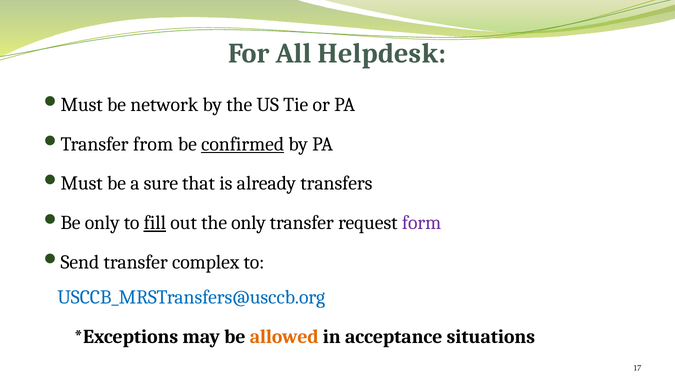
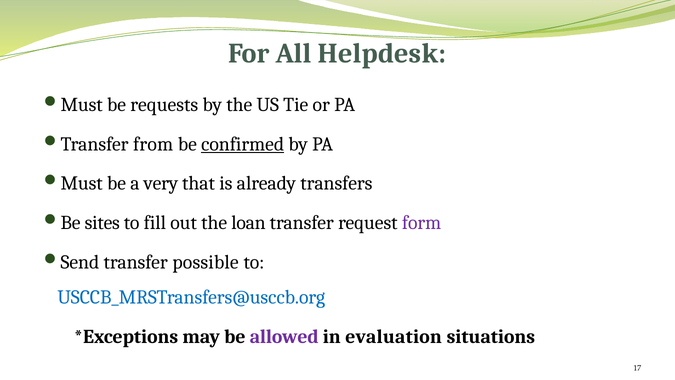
network: network -> requests (164, 105)
sure: sure -> very (161, 183)
only: only -> sites (102, 223)
fill underline: present -> none (155, 223)
the only: only -> loan (248, 223)
complex: complex -> possible (206, 262)
allowed colour: orange -> purple (284, 336)
acceptance: acceptance -> evaluation (394, 336)
